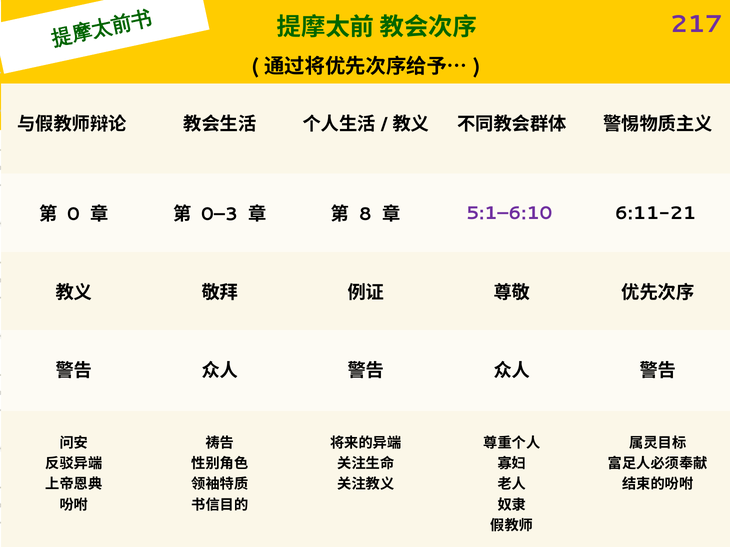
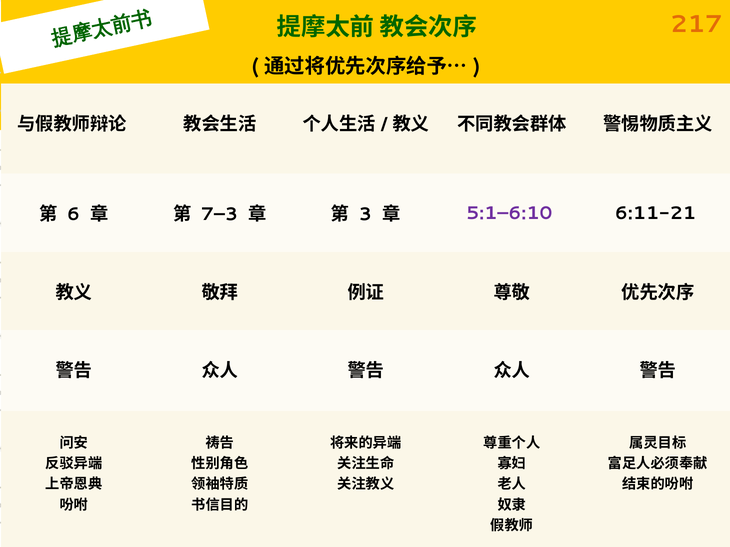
217 colour: purple -> orange (696, 24)
0: 0 -> 6 (73, 214)
0–3: 0–3 -> 7–3 (219, 214)
8: 8 -> 3 (365, 214)
